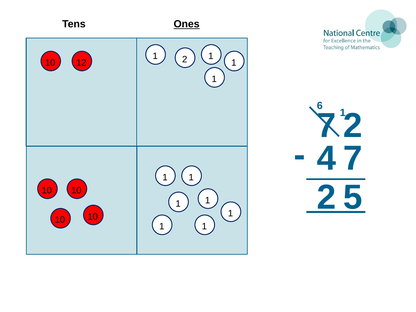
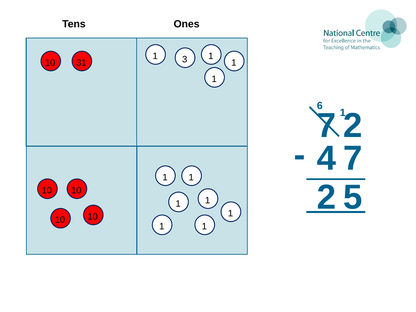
Ones underline: present -> none (187, 24)
1 2: 2 -> 3 (185, 59)
12: 12 -> 31 (81, 63)
